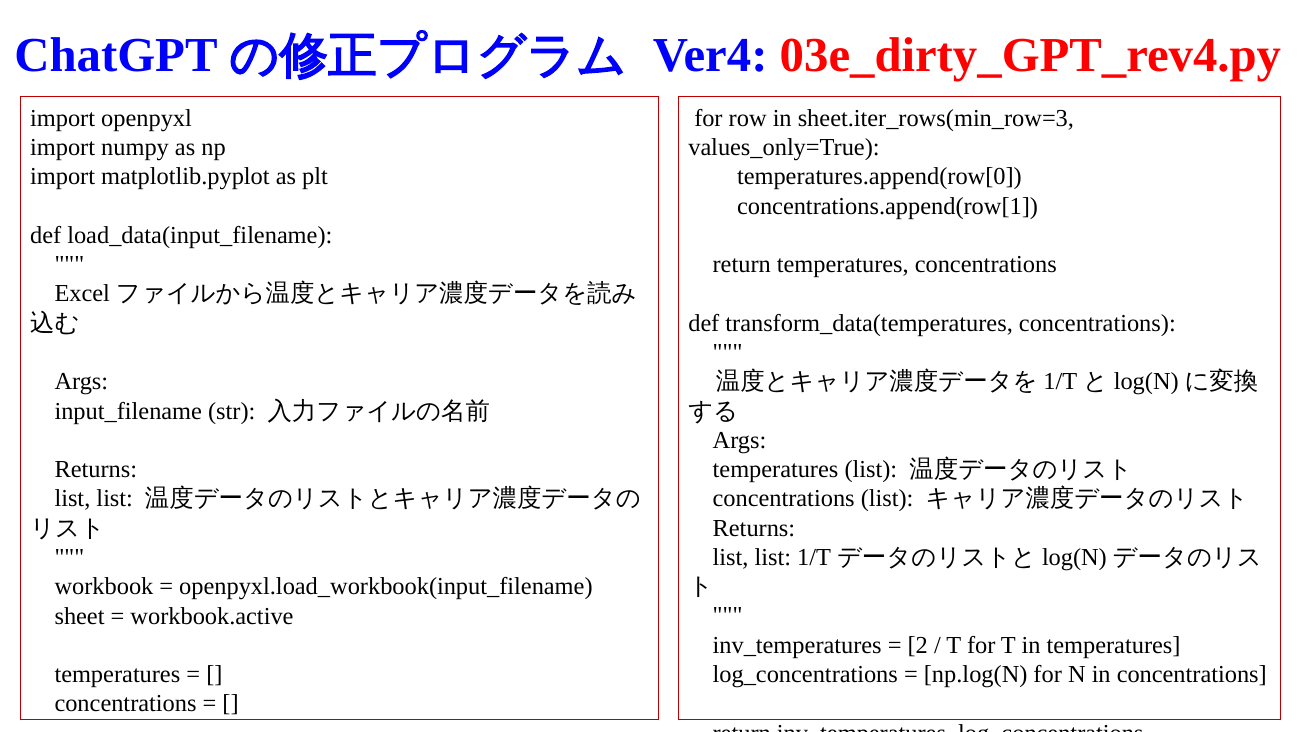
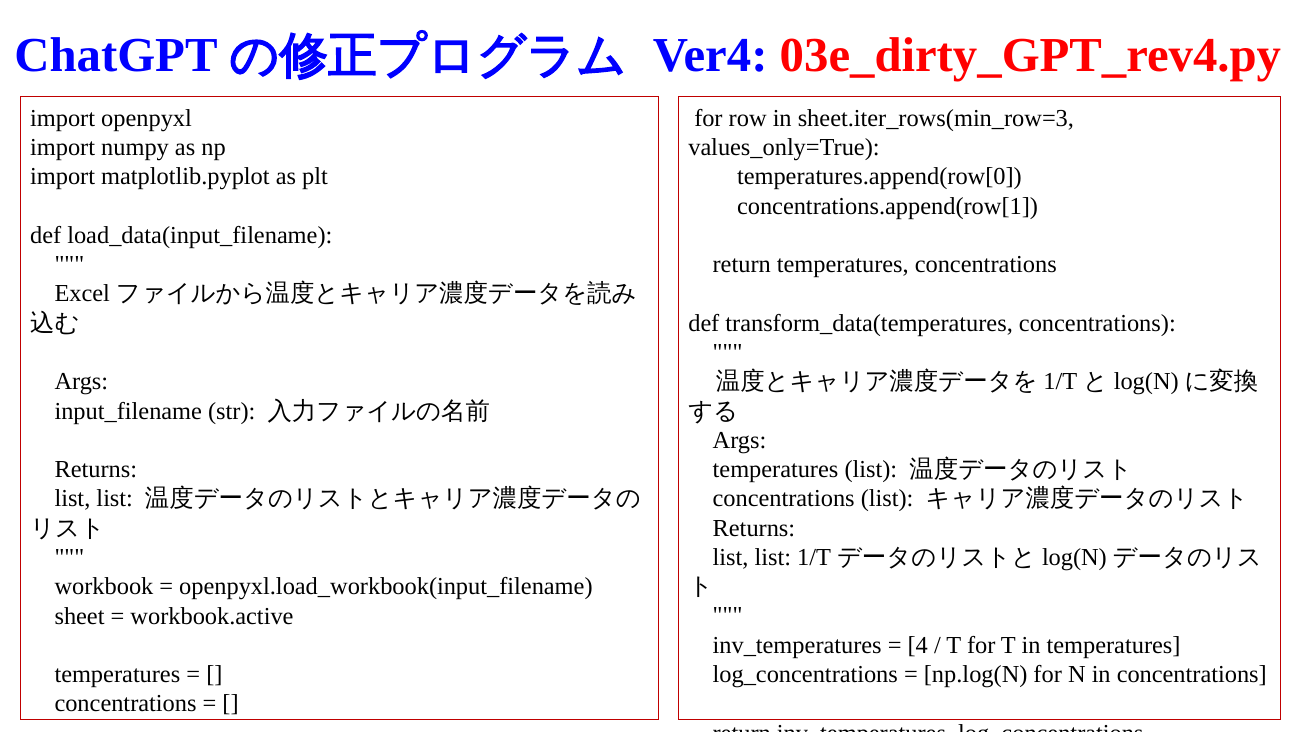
2: 2 -> 4 (918, 645)
